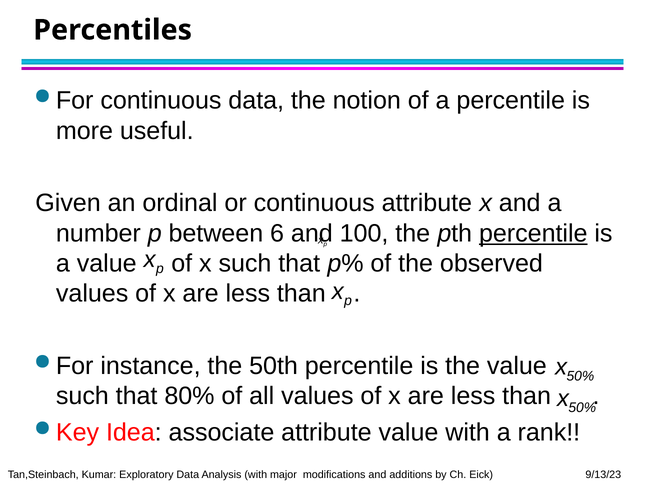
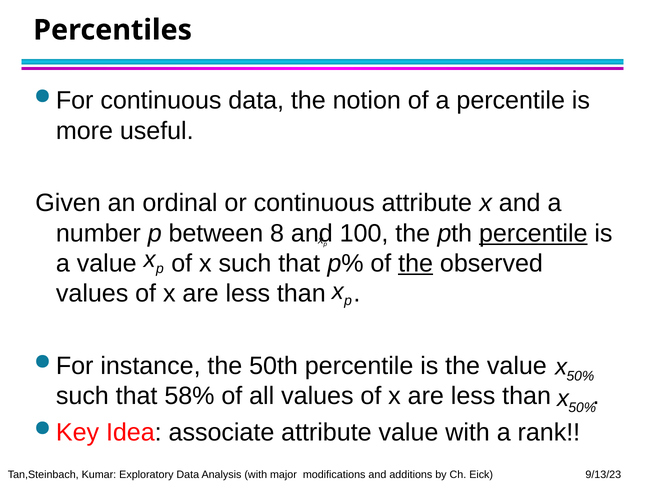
6: 6 -> 8 (277, 233)
the underline: none -> present (416, 263)
80%: 80% -> 58% (189, 396)
